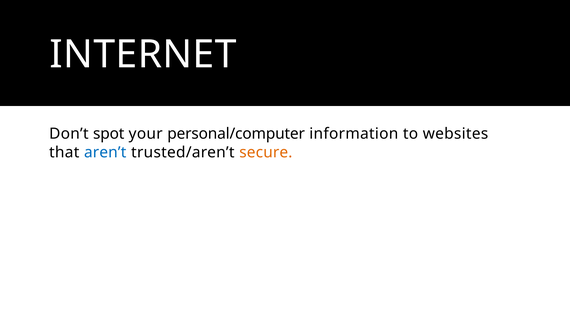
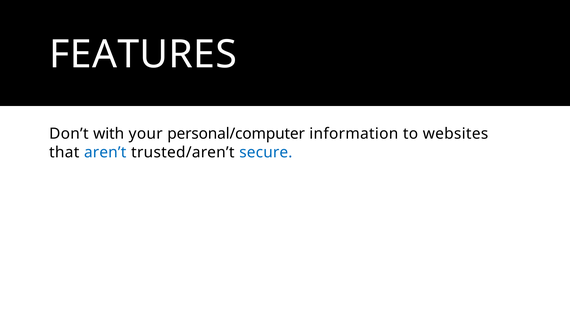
INTERNET: INTERNET -> FEATURES (143, 54)
spot: spot -> with (109, 134)
secure colour: orange -> blue (266, 152)
